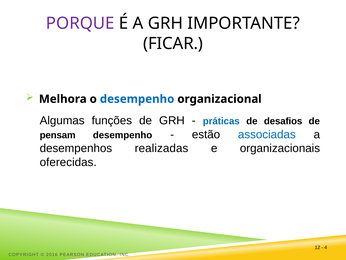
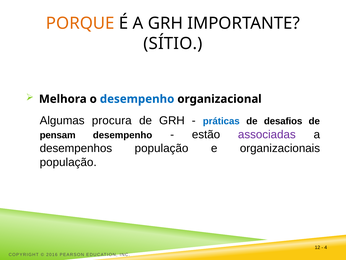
PORQUE colour: purple -> orange (80, 23)
FICAR: FICAR -> SÍTIO (173, 44)
funções: funções -> procura (112, 120)
associadas colour: blue -> purple (267, 134)
desempenhos realizadas: realizadas -> população (162, 148)
oferecidas: oferecidas -> população (68, 162)
